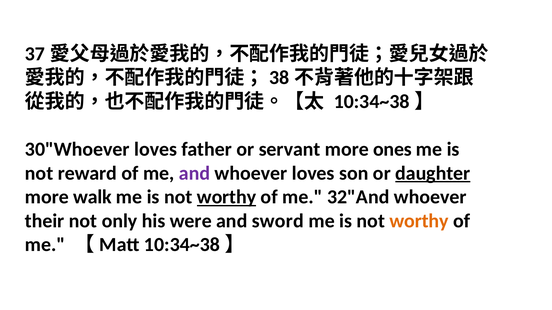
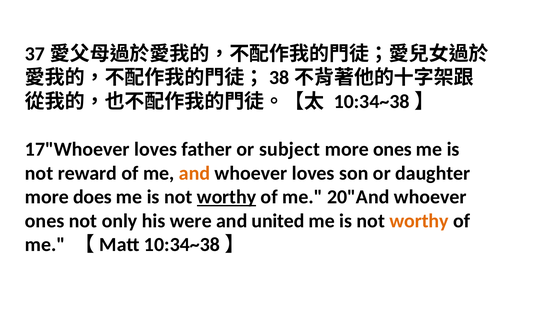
30"Whoever: 30"Whoever -> 17"Whoever (77, 150)
servant: servant -> subject (289, 150)
and colour: purple -> orange (194, 173)
daughter underline: present -> none (433, 173)
walk: walk -> does (92, 197)
32"And: 32"And -> 20"And (358, 197)
their: their -> ones (45, 221)
sword: sword -> united (278, 221)
